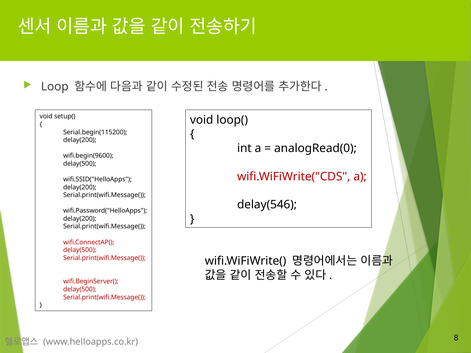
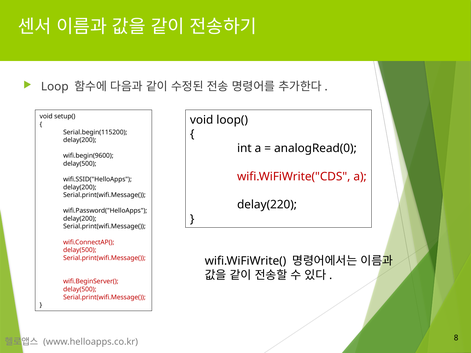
delay(546: delay(546 -> delay(220 (267, 205)
